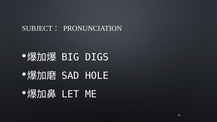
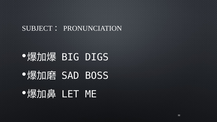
HOLE: HOLE -> BOSS (97, 76)
